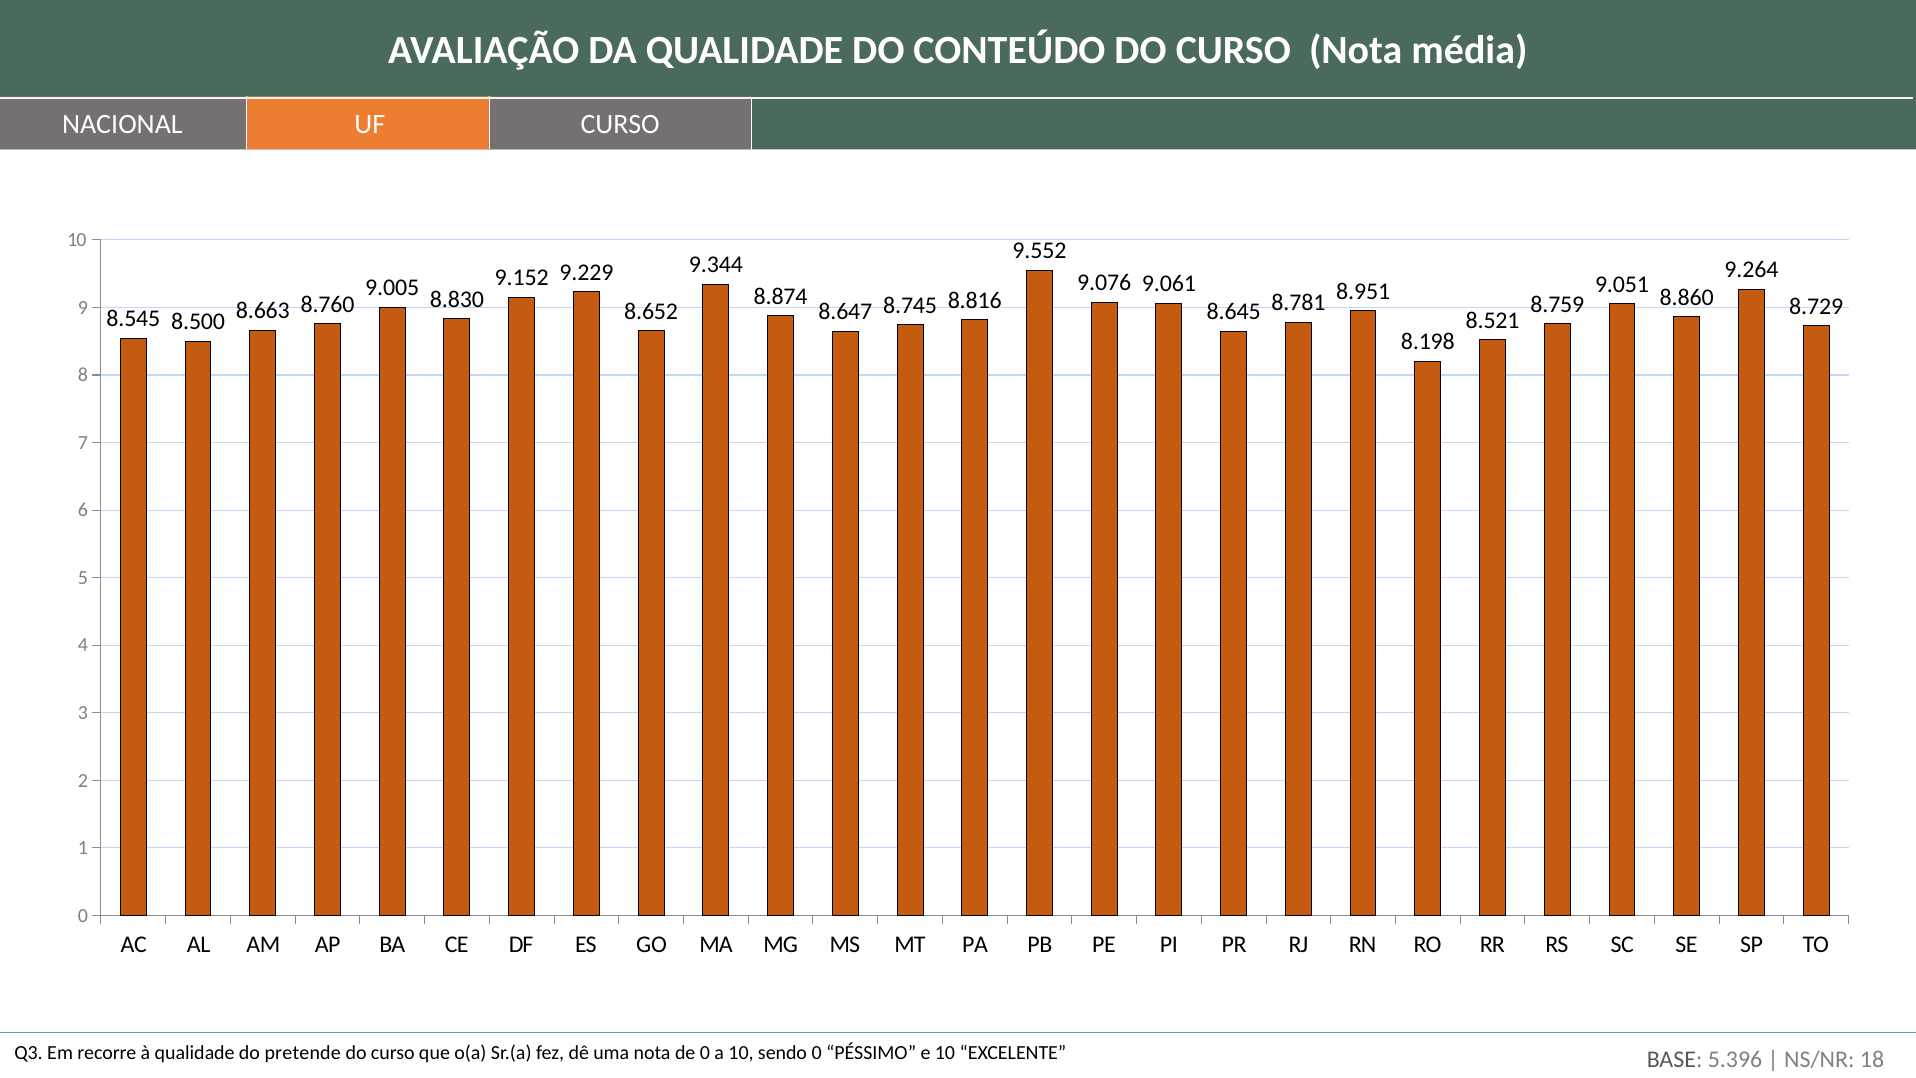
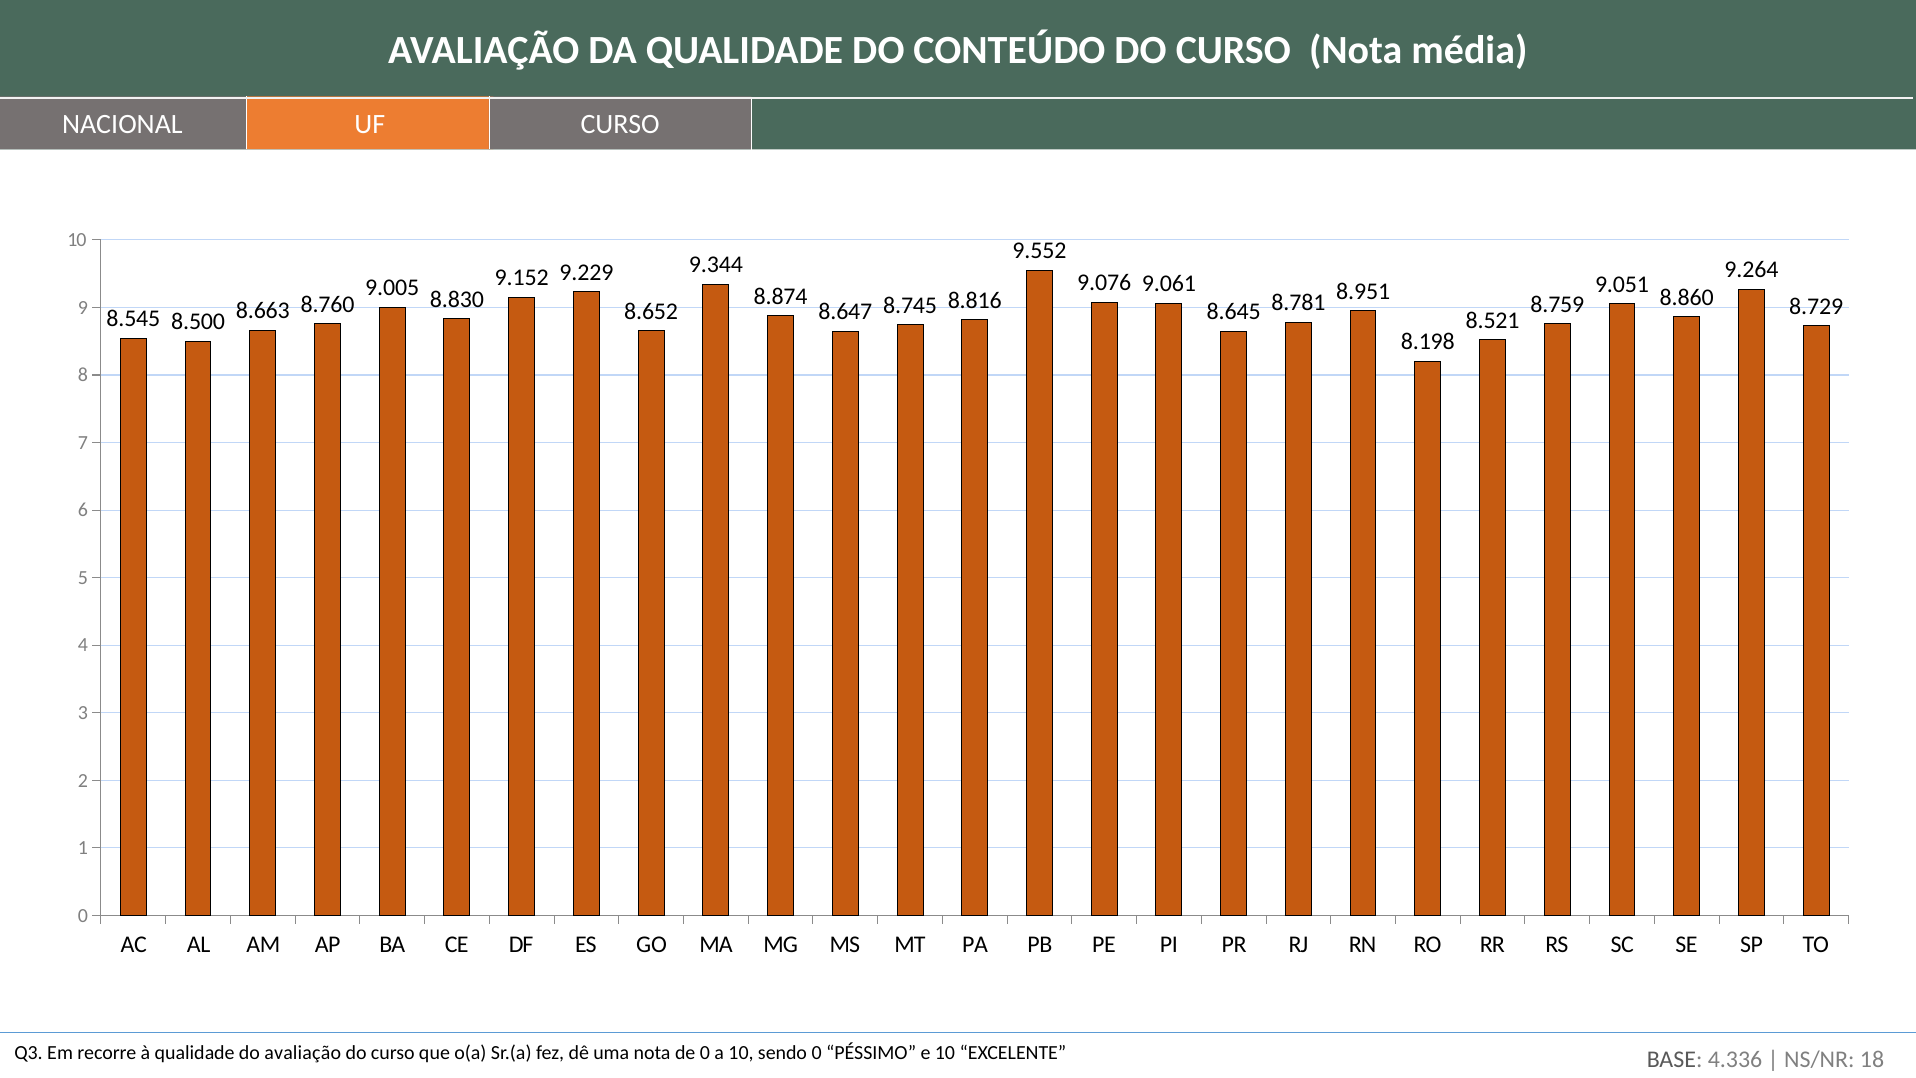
do pretende: pretende -> avaliação (303, 1052)
5.396: 5.396 -> 4.336 (1735, 1060)
